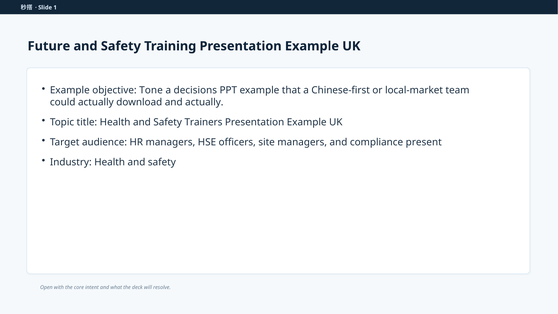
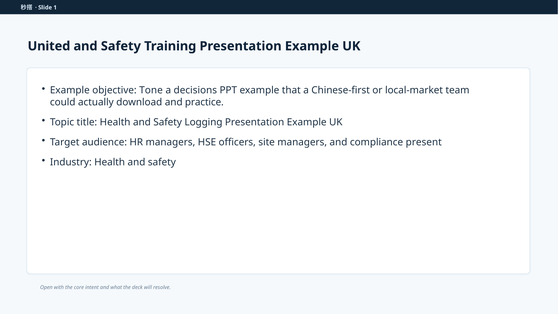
Future: Future -> United (49, 46)
and actually: actually -> practice (204, 102)
Trainers: Trainers -> Logging (203, 122)
